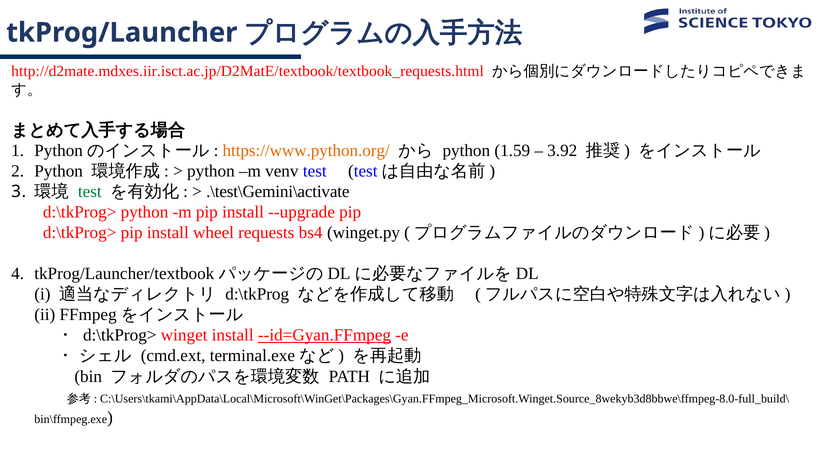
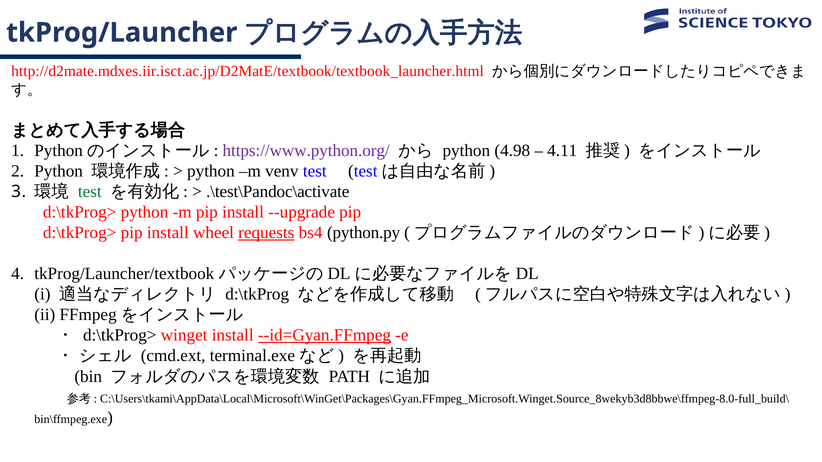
http://d2mate.mdxes.iir.isct.ac.jp/D2MatE/textbook/textbook_requests.html: http://d2mate.mdxes.iir.isct.ac.jp/D2MatE/textbook/textbook_requests.html -> http://d2mate.mdxes.iir.isct.ac.jp/D2MatE/textbook/textbook_launcher.html (248, 71)
https://www.python.org/ colour: orange -> purple (306, 151)
1.59: 1.59 -> 4.98 (512, 151)
3.92: 3.92 -> 4.11 (562, 151)
.\test\Gemini\activate: .\test\Gemini\activate -> .\test\Pandoc\activate (278, 192)
requests underline: none -> present (266, 233)
winget.py: winget.py -> python.py (364, 233)
